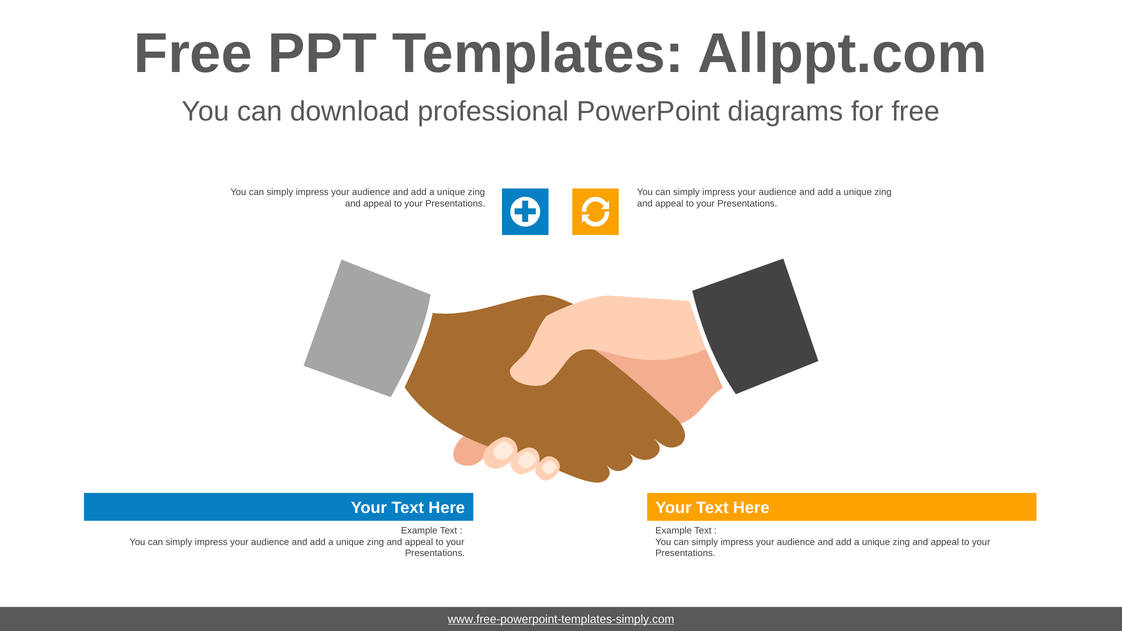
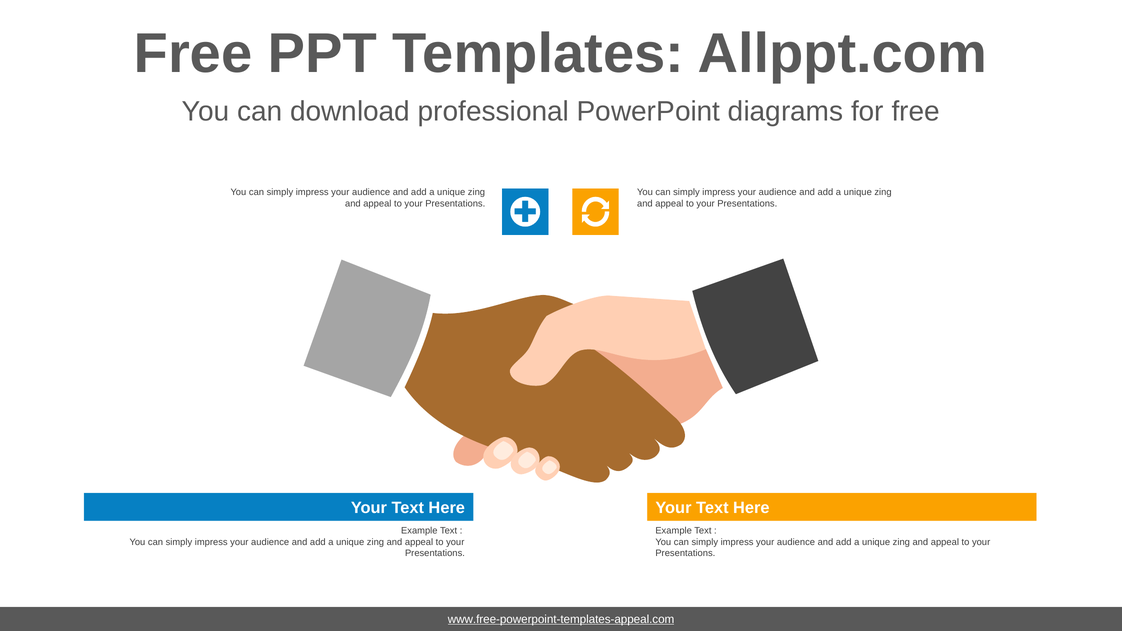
www.free-powerpoint-templates-simply.com: www.free-powerpoint-templates-simply.com -> www.free-powerpoint-templates-appeal.com (561, 619)
